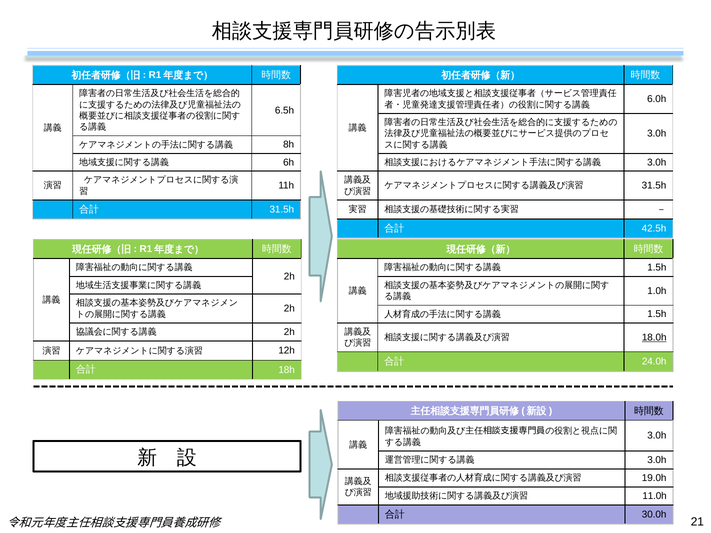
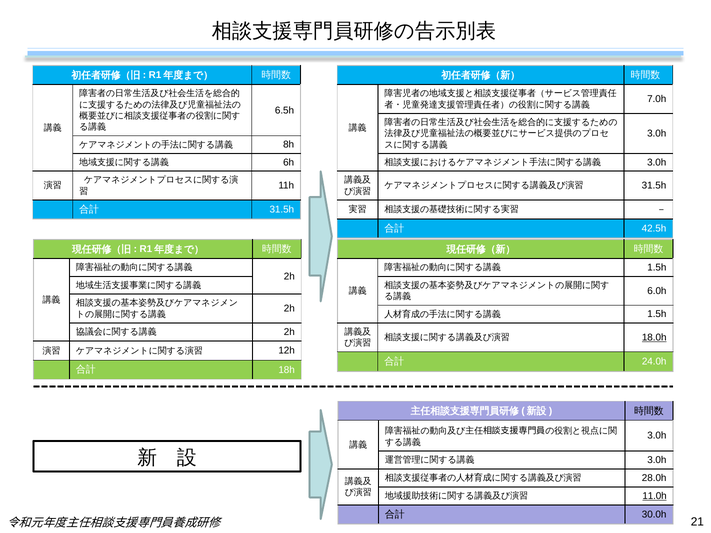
6.0h: 6.0h -> 7.0h (657, 99)
1.0h: 1.0h -> 6.0h (657, 291)
19.0h: 19.0h -> 28.0h (654, 478)
11.0h underline: none -> present (655, 496)
